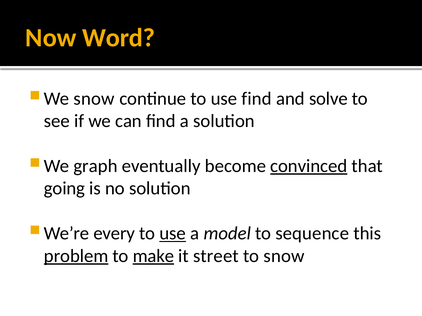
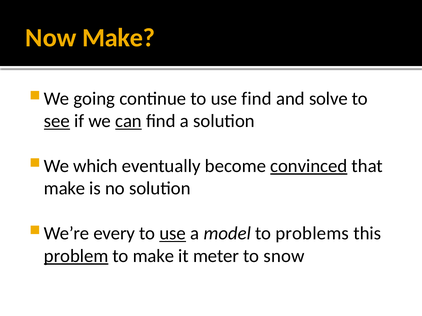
Now Word: Word -> Make (119, 38)
snow: snow -> going (94, 99)
see underline: none -> present (57, 121)
can underline: none -> present (129, 121)
graph: graph -> which (96, 166)
going: going -> make (65, 189)
sequence: sequence -> problems (312, 234)
make underline: present -> none (153, 256)
street: street -> meter (216, 256)
